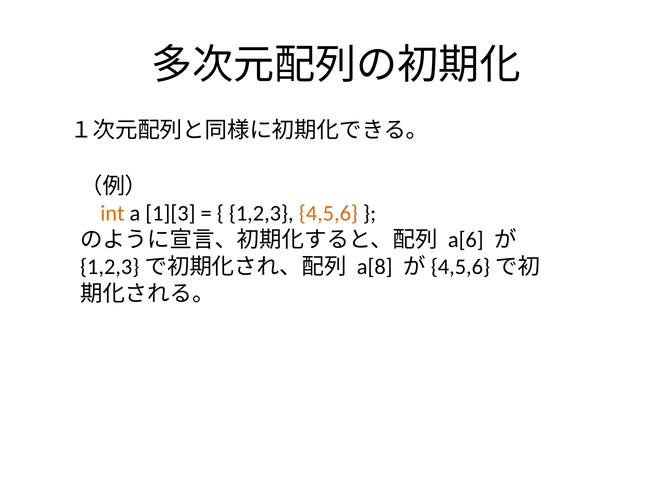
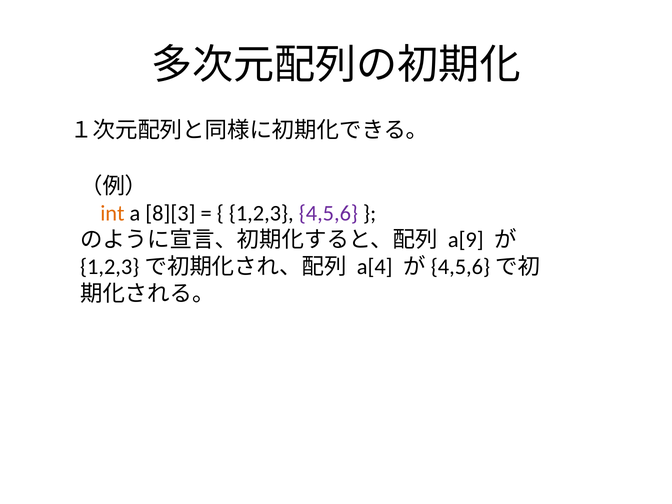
1][3: 1][3 -> 8][3 (170, 213)
4,5,6 colour: orange -> purple (328, 213)
a[6: a[6 -> a[9 (466, 240)
a[8: a[8 -> a[4 (375, 267)
